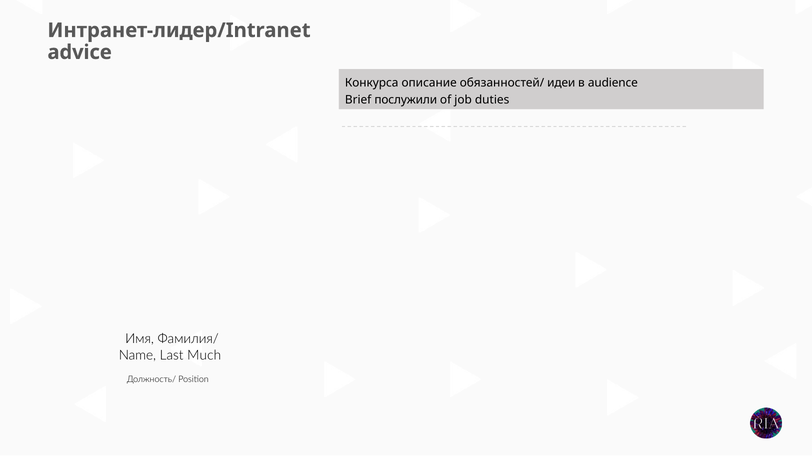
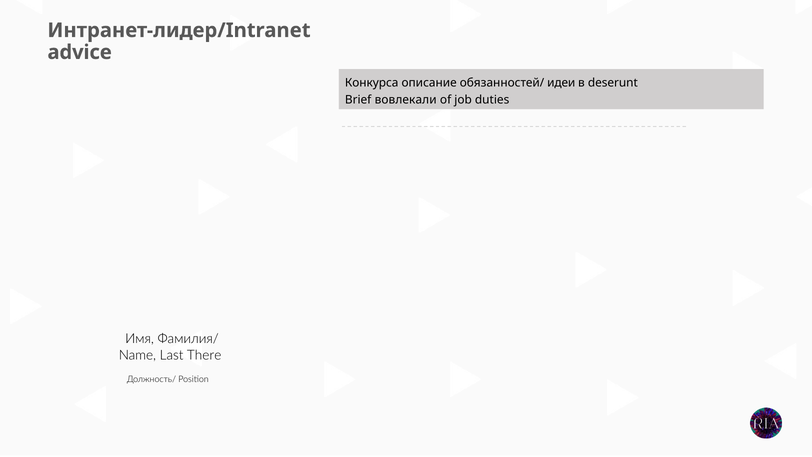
audience: audience -> deserunt (613, 83)
послужили: послужили -> вовлекали (406, 100)
Much: Much -> There (204, 355)
